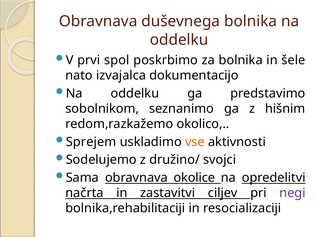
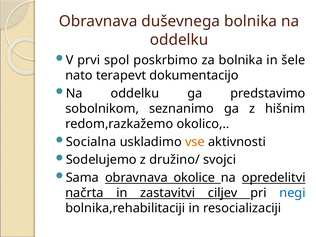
izvajalca: izvajalca -> terapevt (121, 75)
Sprejem: Sprejem -> Socialna (91, 142)
negi colour: purple -> blue (292, 193)
